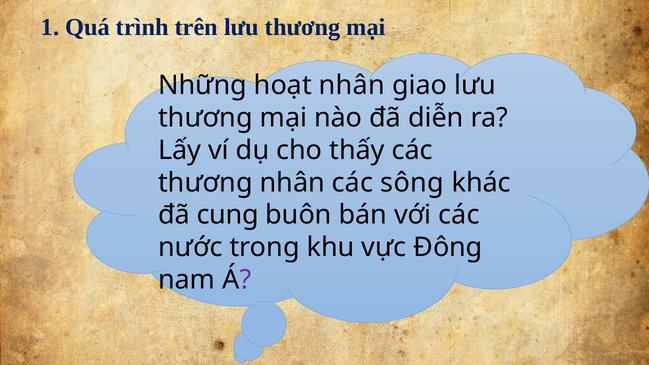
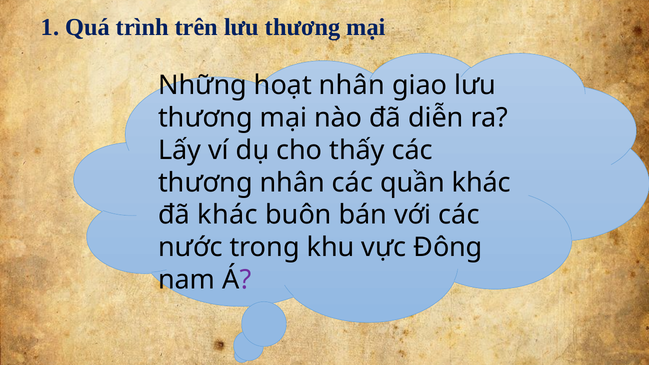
sông: sông -> quần (412, 183)
đã cung: cung -> khác (227, 215)
